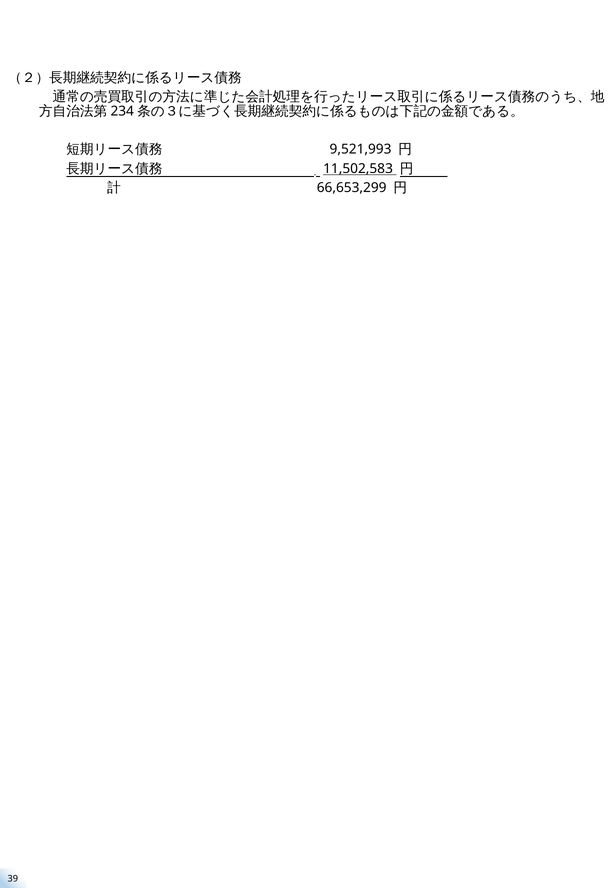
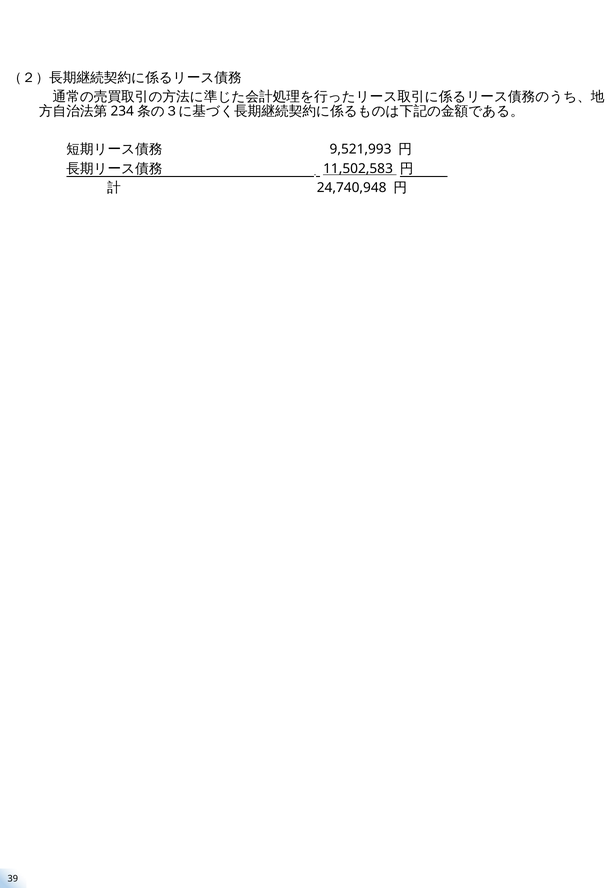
66,653,299: 66,653,299 -> 24,740,948 (352, 188)
